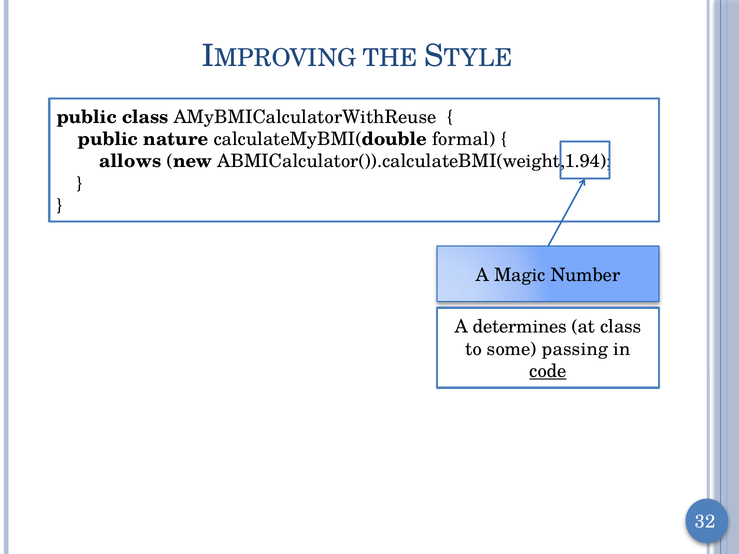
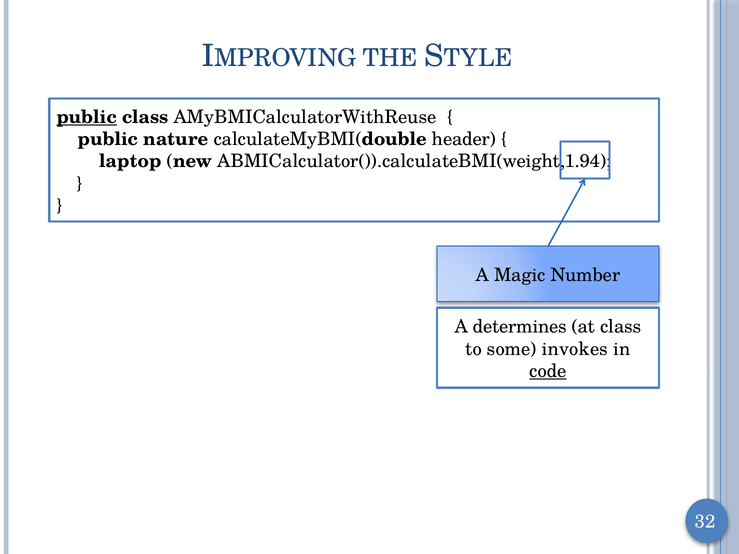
public underline: none -> present (87, 117)
formal: formal -> header (464, 139)
allows: allows -> laptop (130, 161)
passing: passing -> invokes (575, 349)
